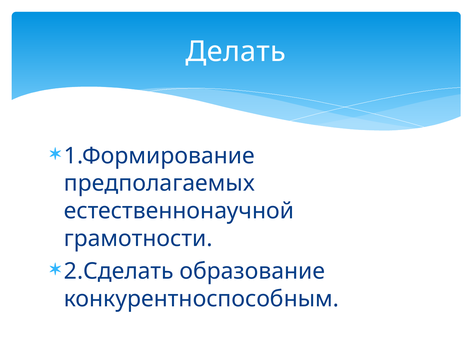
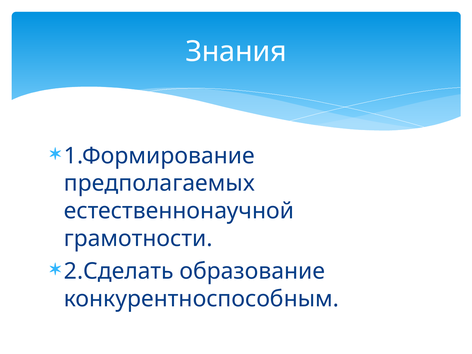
Делать: Делать -> Знания (236, 52)
